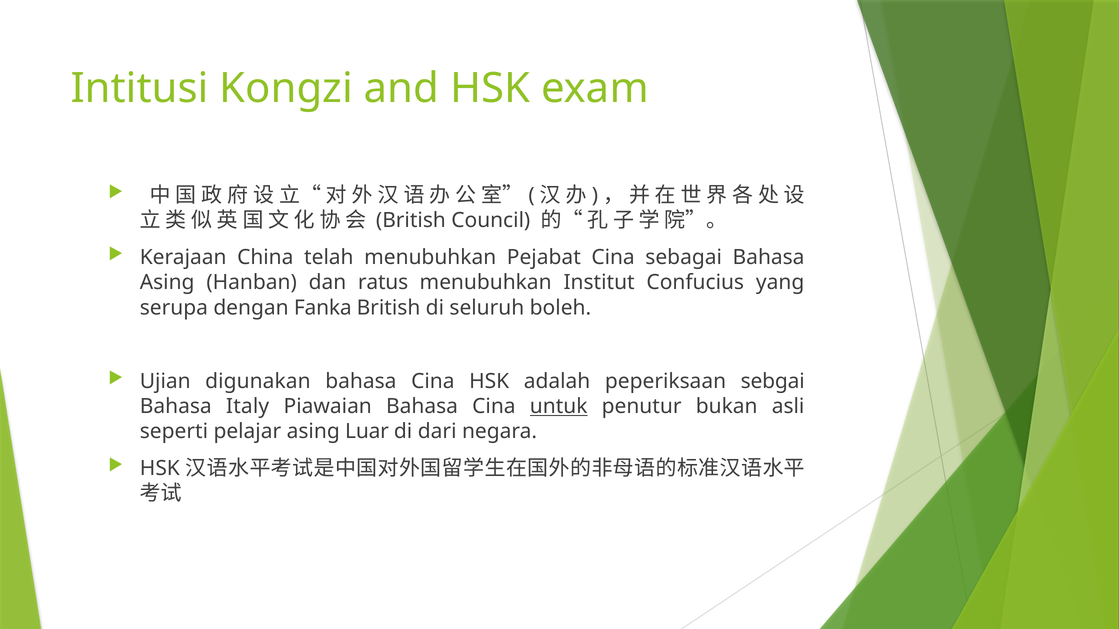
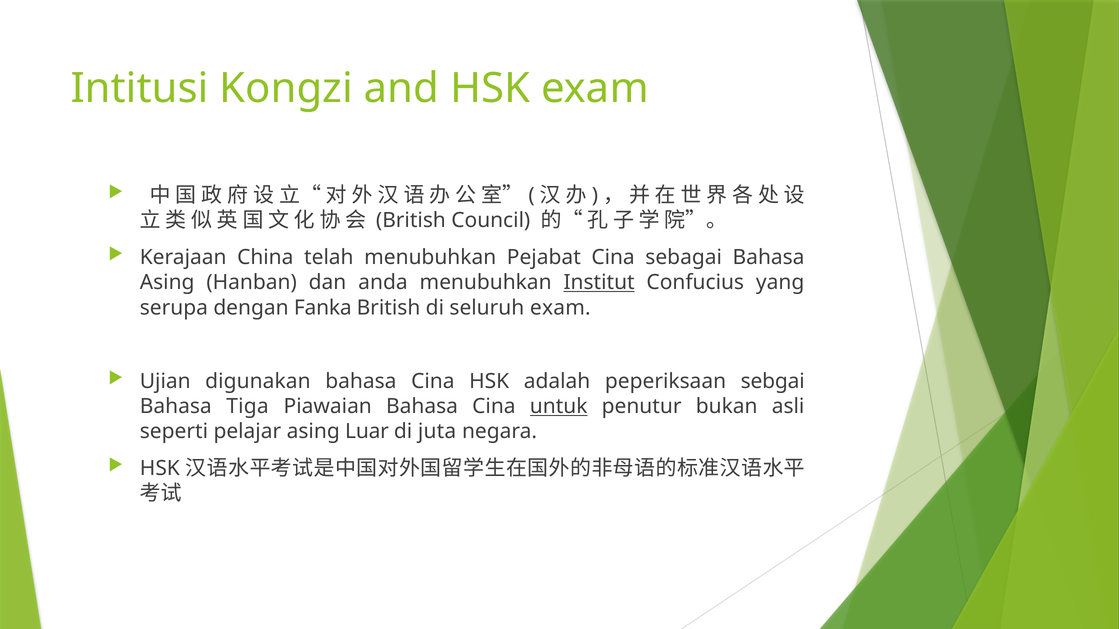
ratus: ratus -> anda (383, 283)
Institut underline: none -> present (599, 283)
seluruh boleh: boleh -> exam (560, 308)
Italy: Italy -> Tiga (248, 407)
dari: dari -> juta (437, 432)
